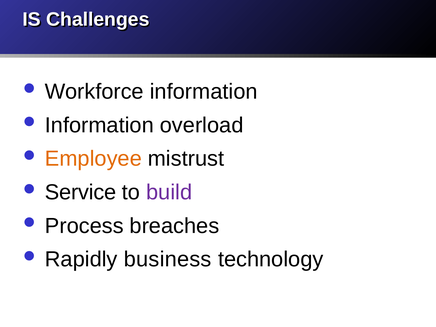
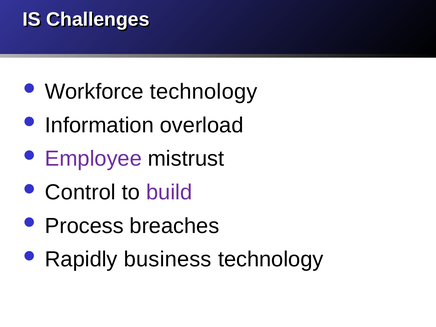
Workforce information: information -> technology (204, 92)
Employee colour: orange -> purple (93, 159)
Service: Service -> Control (80, 192)
